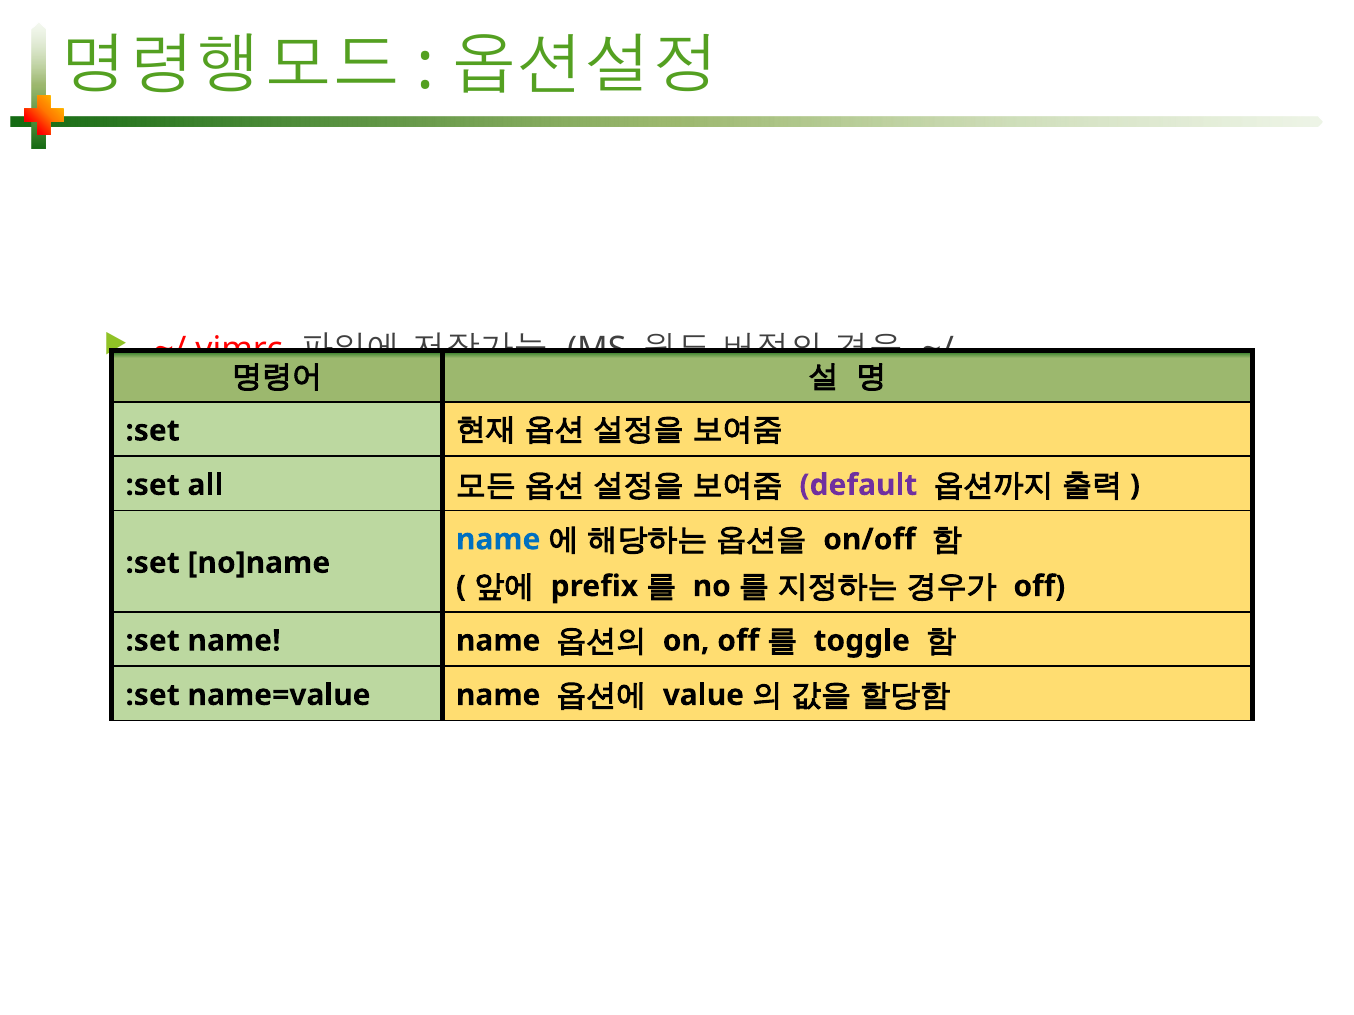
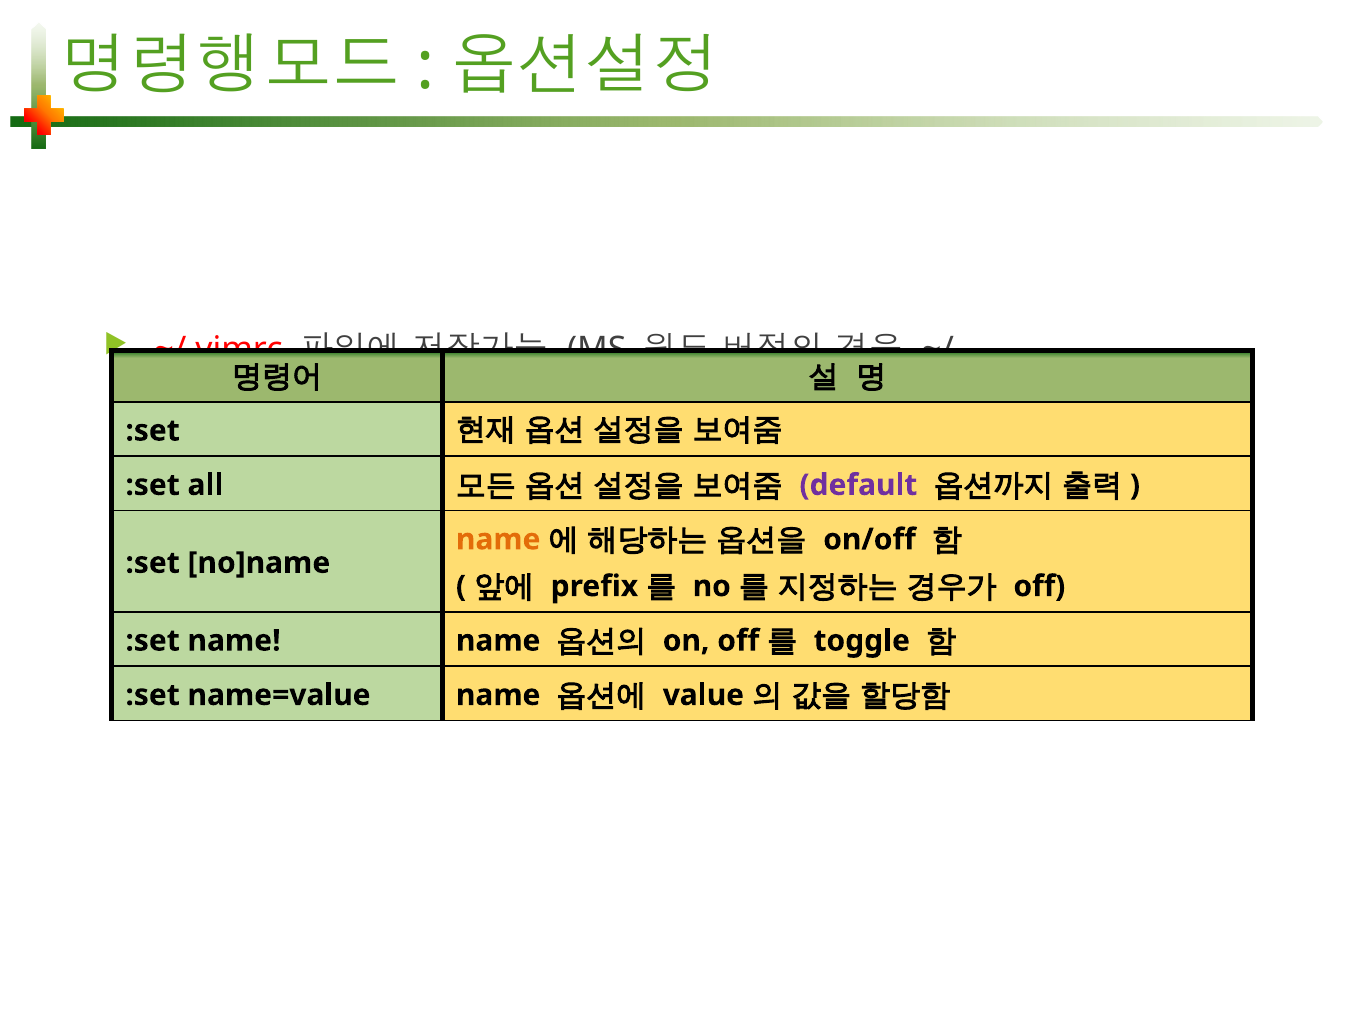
name colour: blue -> orange (498, 540)
